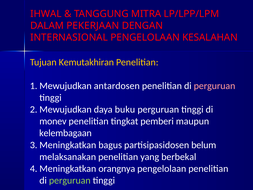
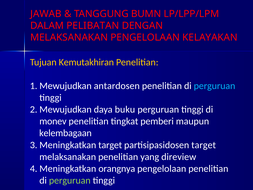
IHWAL: IHWAL -> JAWAB (46, 14)
MITRA: MITRA -> BUMN (146, 14)
PEKERJAAN: PEKERJAAN -> PELIBATAN (93, 26)
INTERNASIONAL: INTERNASIONAL -> MELAKSANAKAN (69, 37)
KESALAHAN: KESALAHAN -> KELAYAKAN (210, 37)
perguruan colour: pink -> light blue (215, 86)
bagus: bagus -> target (110, 145)
partisipasidosen belum: belum -> target (204, 145)
berbekal: berbekal -> direview (179, 157)
